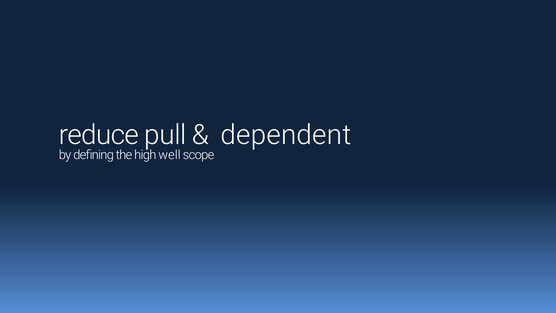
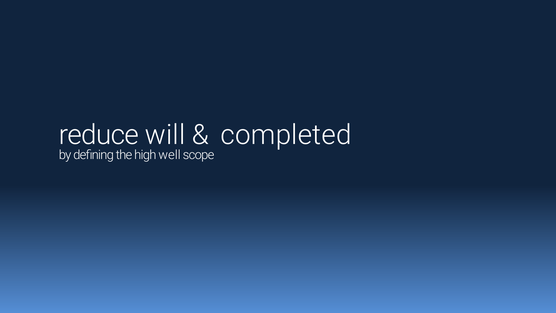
pull: pull -> will (165, 135)
dependent: dependent -> completed (286, 135)
